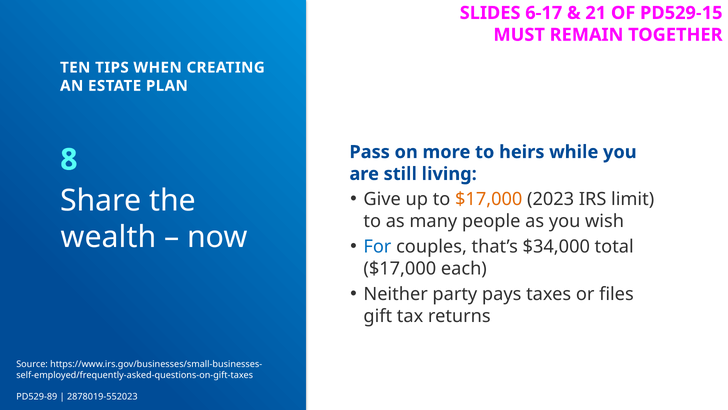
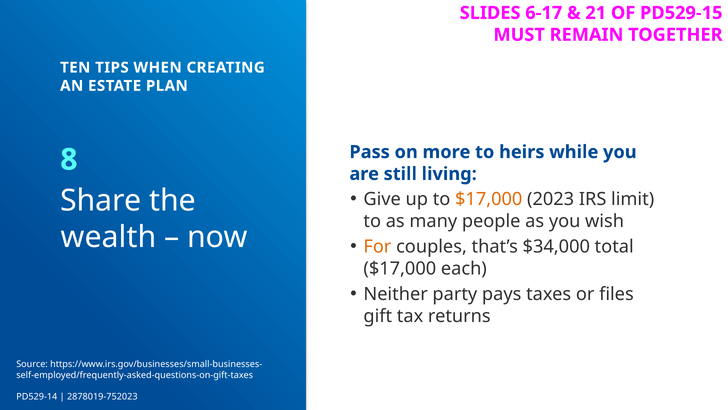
For colour: blue -> orange (377, 247)
PD529-89: PD529-89 -> PD529-14 (37, 396)
2878019-552023: 2878019-552023 -> 2878019-752023 (102, 396)
